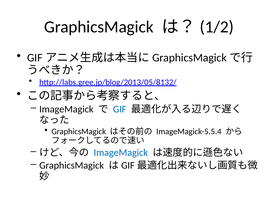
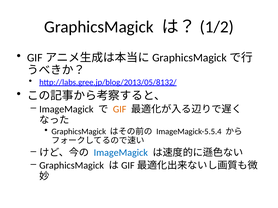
GIF colour: blue -> orange (120, 109)
